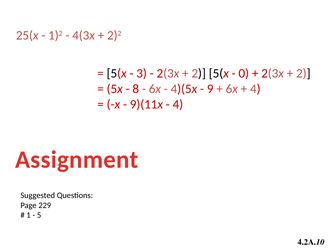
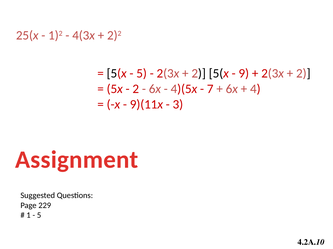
3: 3 -> 5 (142, 74)
0: 0 -> 9 (244, 74)
8: 8 -> 2 (136, 89)
9: 9 -> 7 (210, 89)
4: 4 -> 3 (178, 105)
